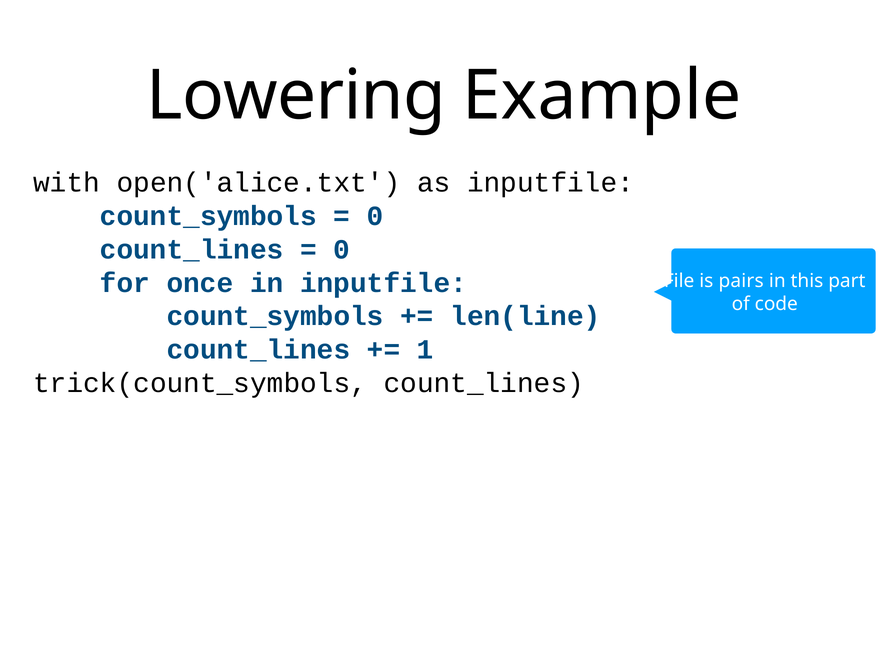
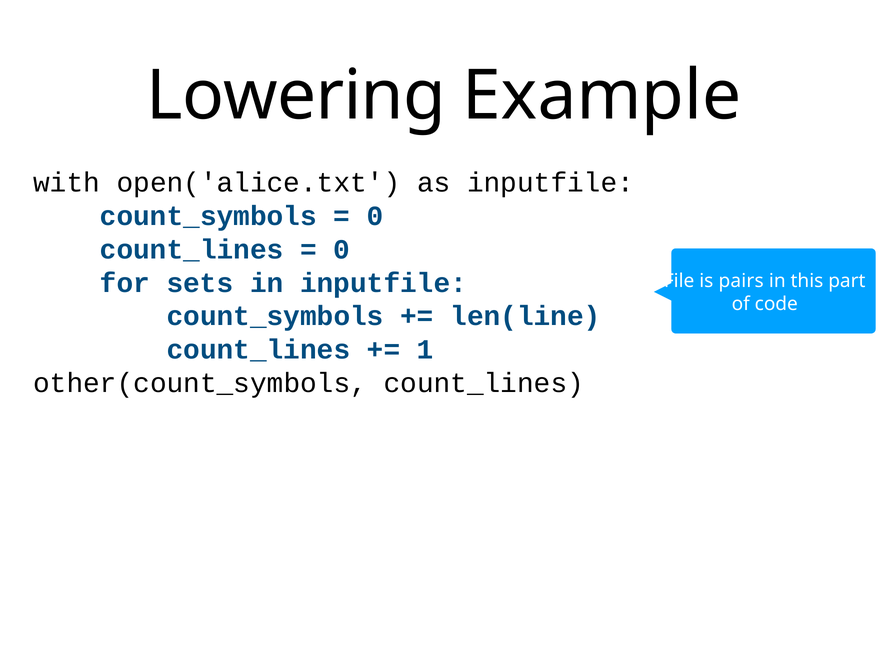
once: once -> sets (200, 283)
trick(count_symbols: trick(count_symbols -> other(count_symbols (200, 383)
